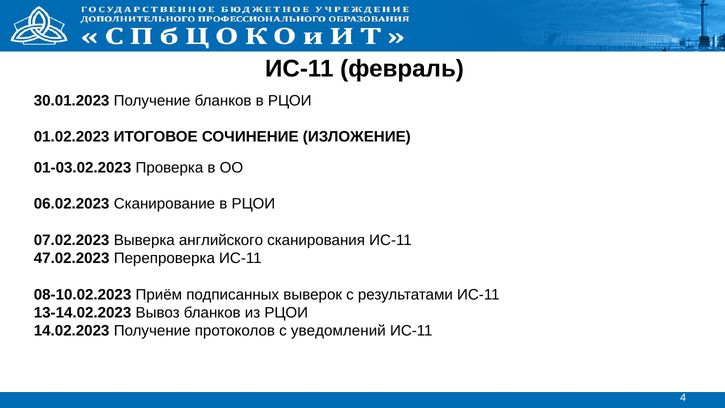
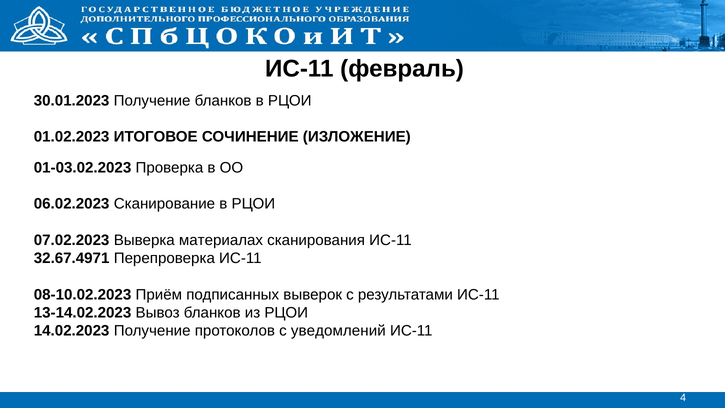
английского: английского -> материалах (221, 240)
47.02.2023: 47.02.2023 -> 32.67.4971 (72, 258)
